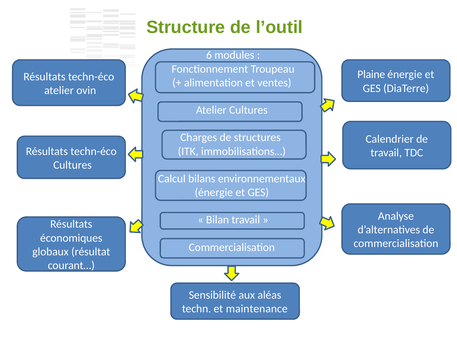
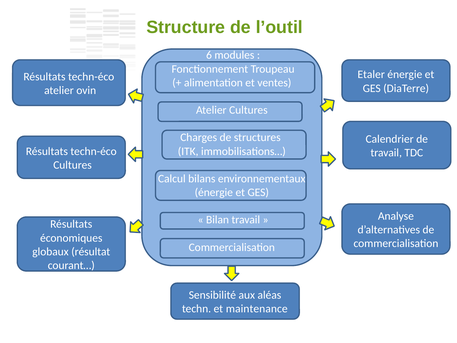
Plaine: Plaine -> Etaler (371, 74)
